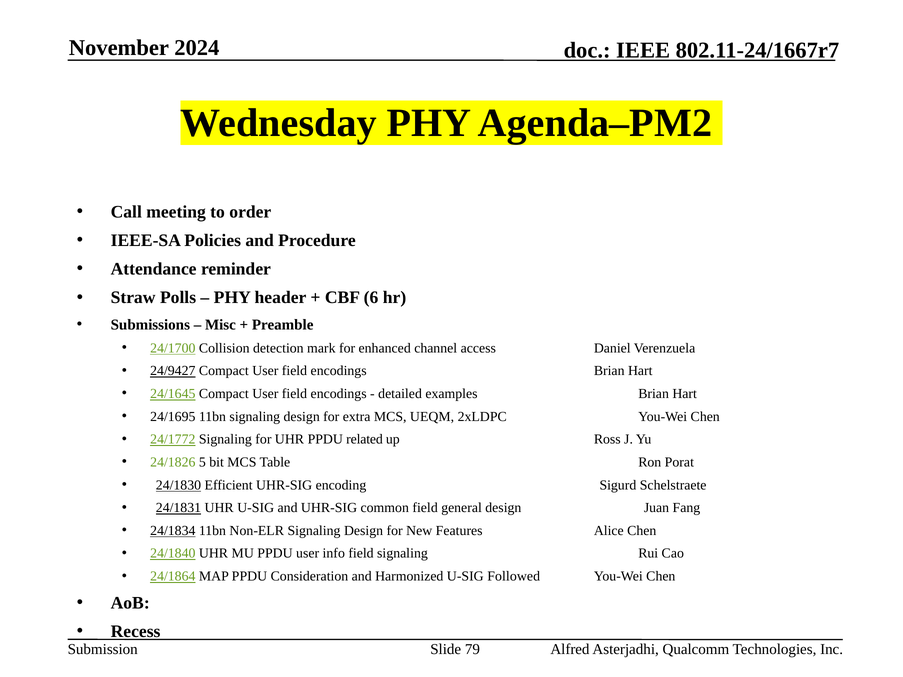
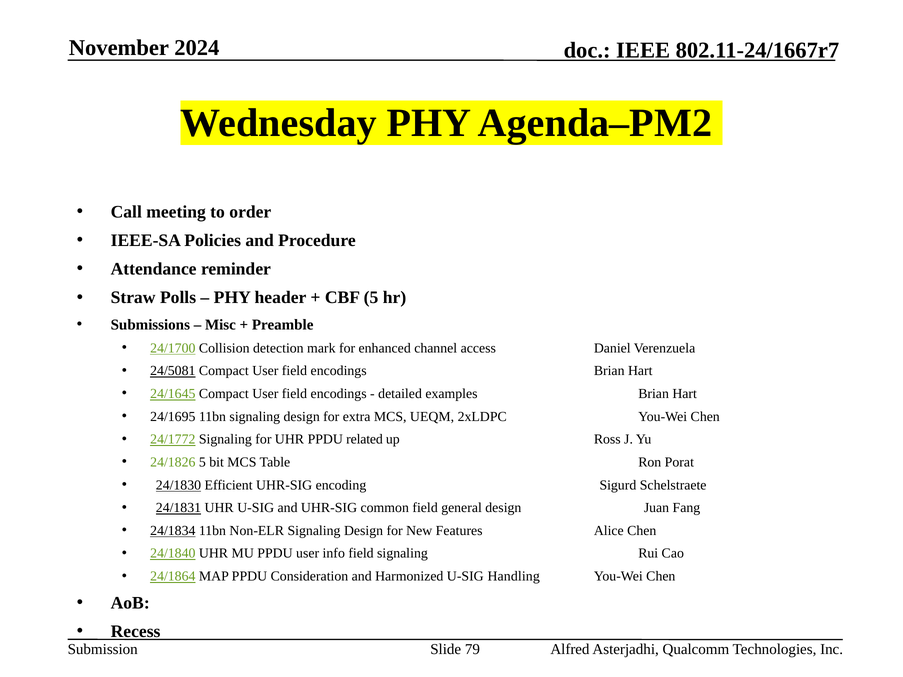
CBF 6: 6 -> 5 (371, 298)
24/9427: 24/9427 -> 24/5081 (173, 371)
Followed: Followed -> Handling (514, 576)
